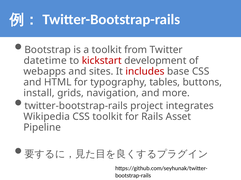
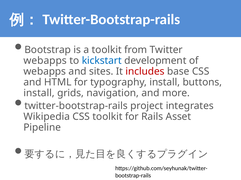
datetime: datetime -> webapps (45, 61)
kickstart colour: red -> blue (102, 61)
typography tables: tables -> install (165, 83)
